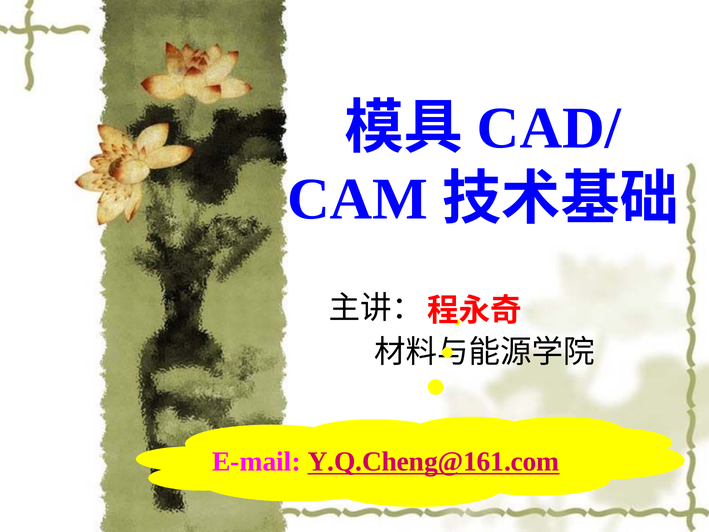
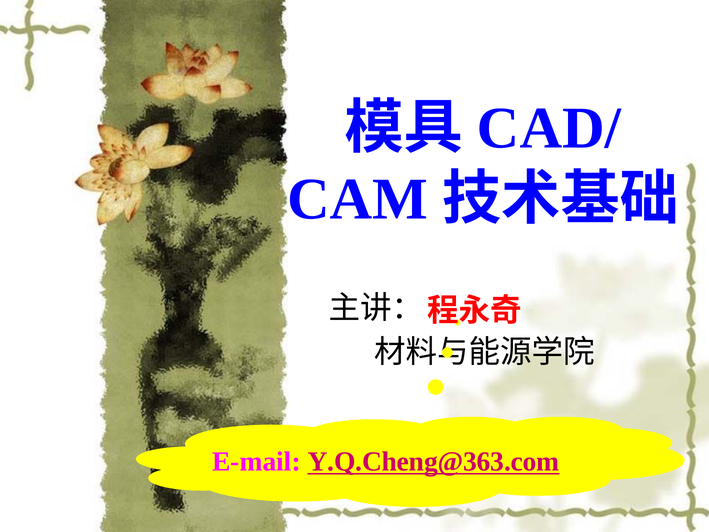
Y.Q.Cheng@161.com: Y.Q.Cheng@161.com -> Y.Q.Cheng@363.com (434, 461)
